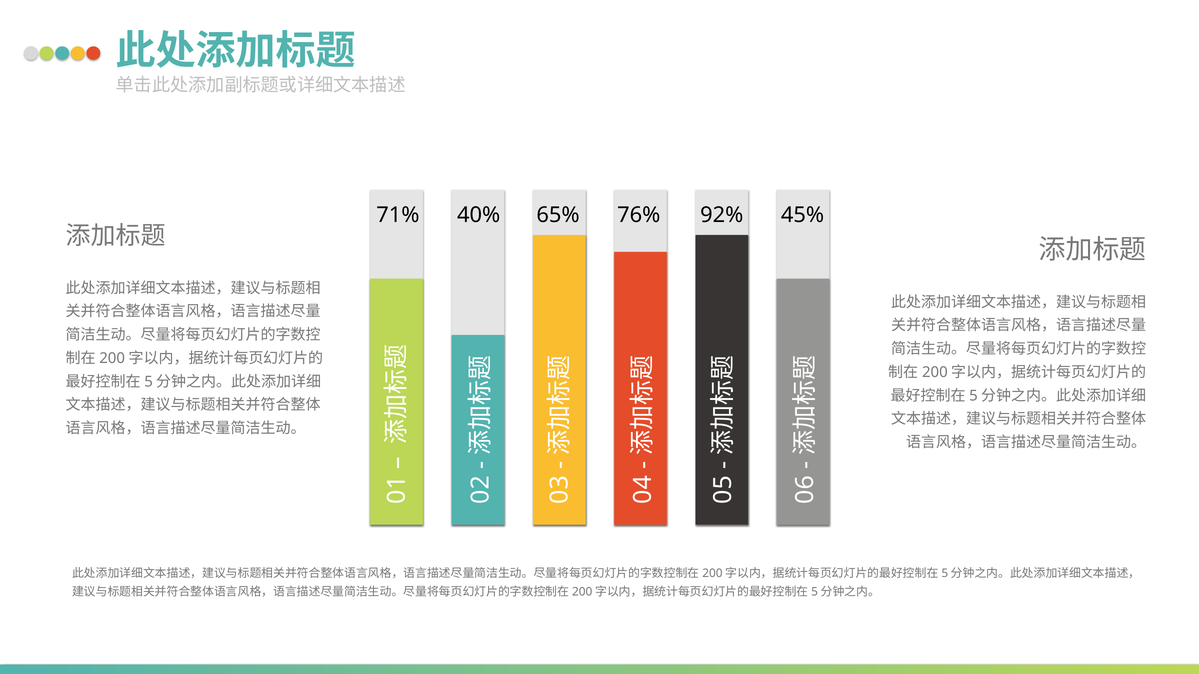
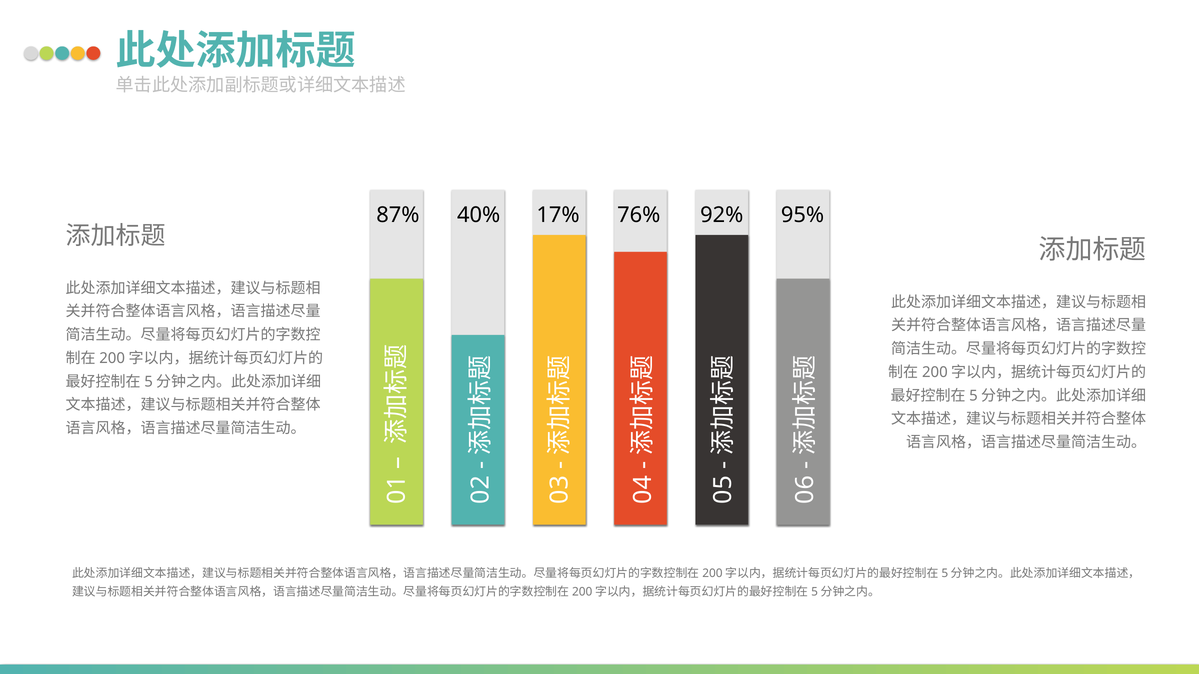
71%: 71% -> 87% (398, 215)
65%: 65% -> 17% (558, 215)
45%: 45% -> 95% (803, 215)
